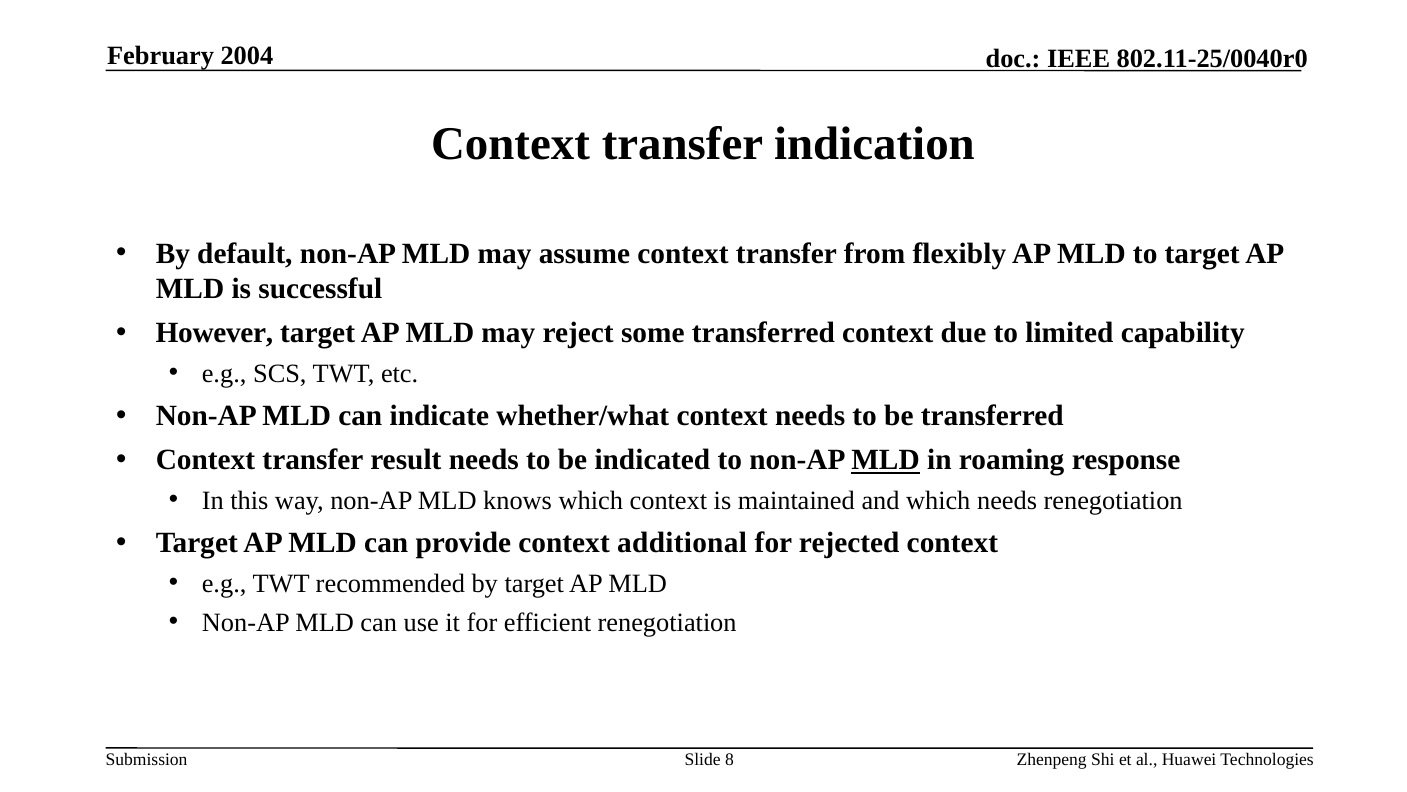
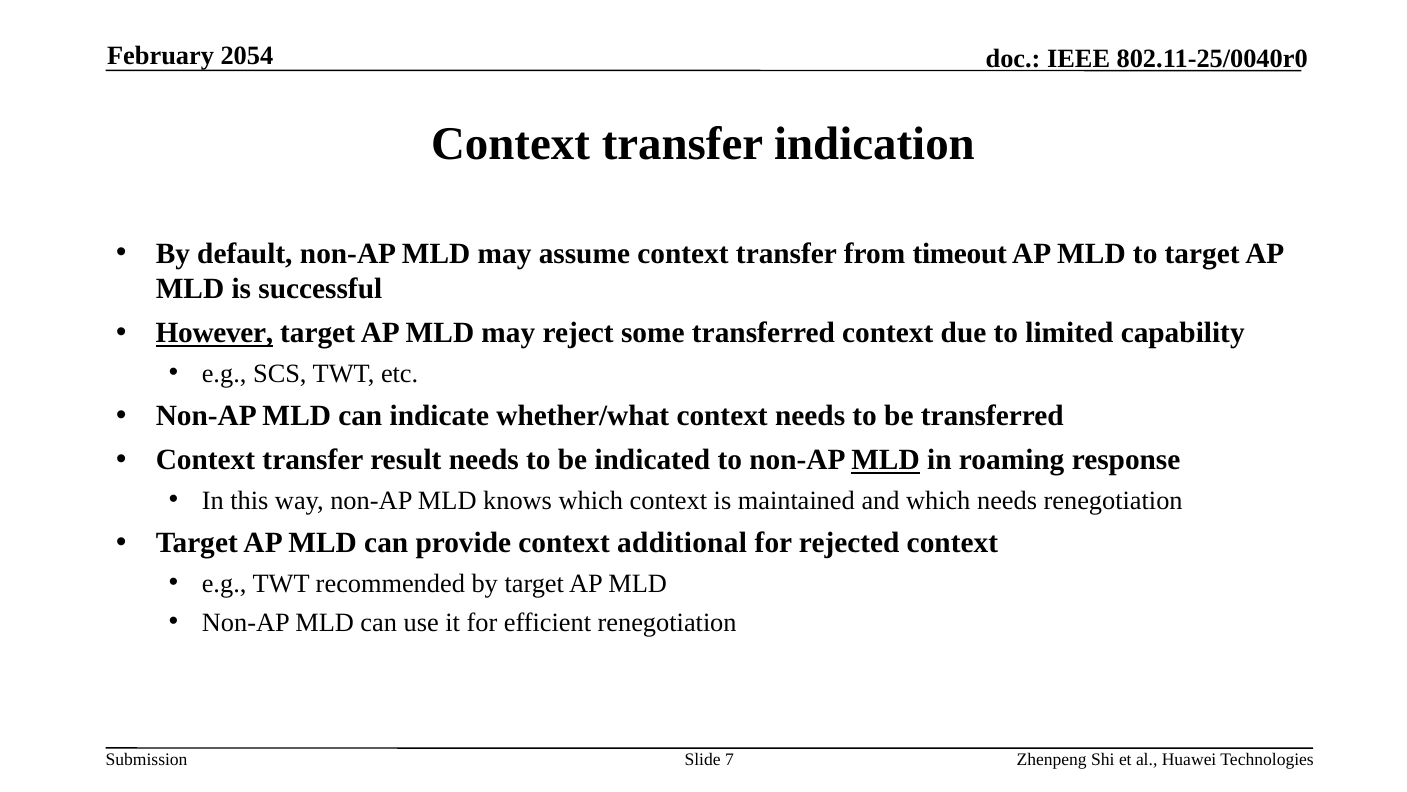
2004: 2004 -> 2054 (247, 56)
flexibly: flexibly -> timeout (960, 254)
However underline: none -> present (214, 333)
8: 8 -> 7 (729, 759)
